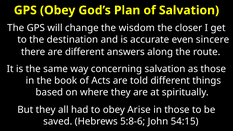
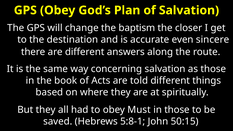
wisdom: wisdom -> baptism (137, 28)
Arise: Arise -> Must (139, 110)
5:8-6: 5:8-6 -> 5:8-1 (133, 121)
54:15: 54:15 -> 50:15 (185, 121)
